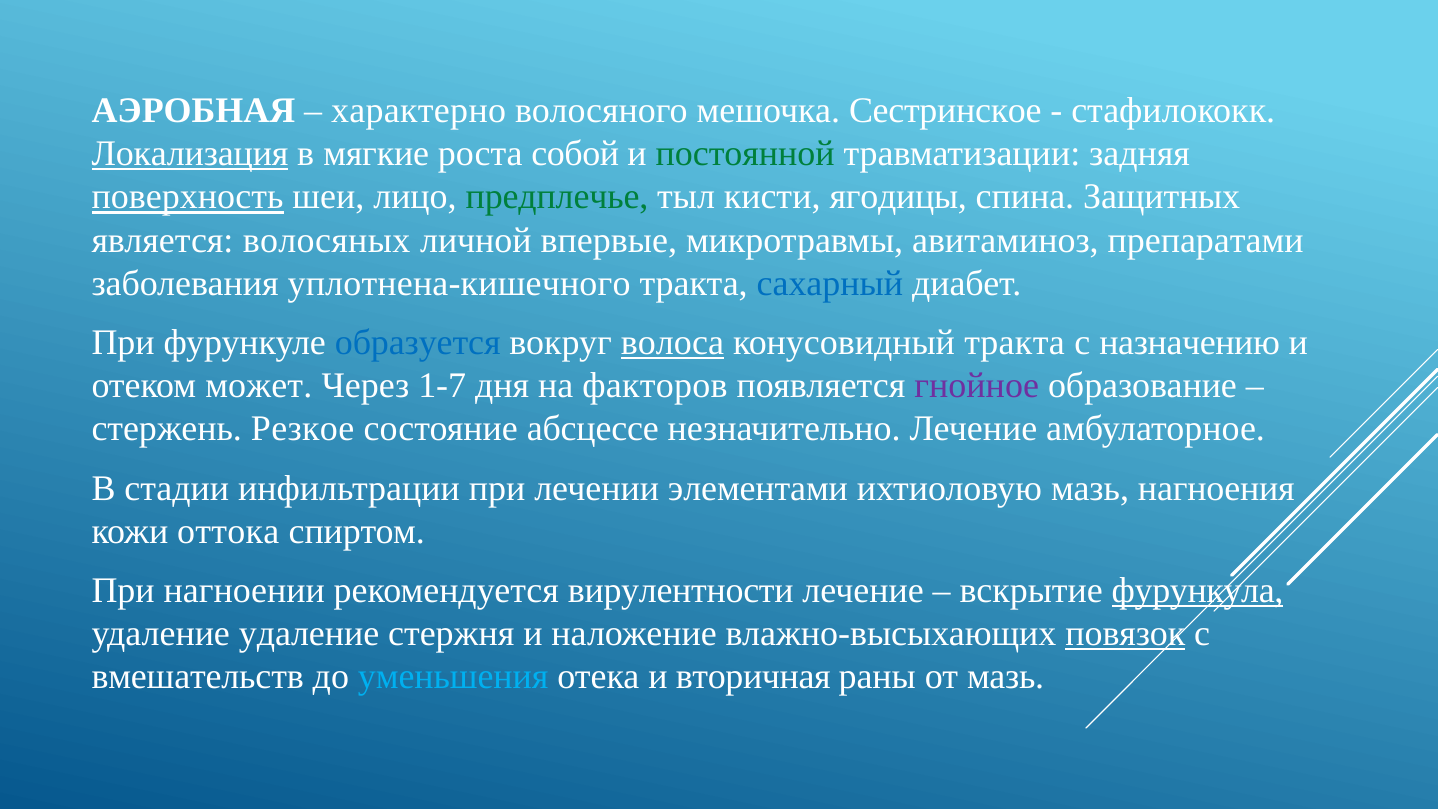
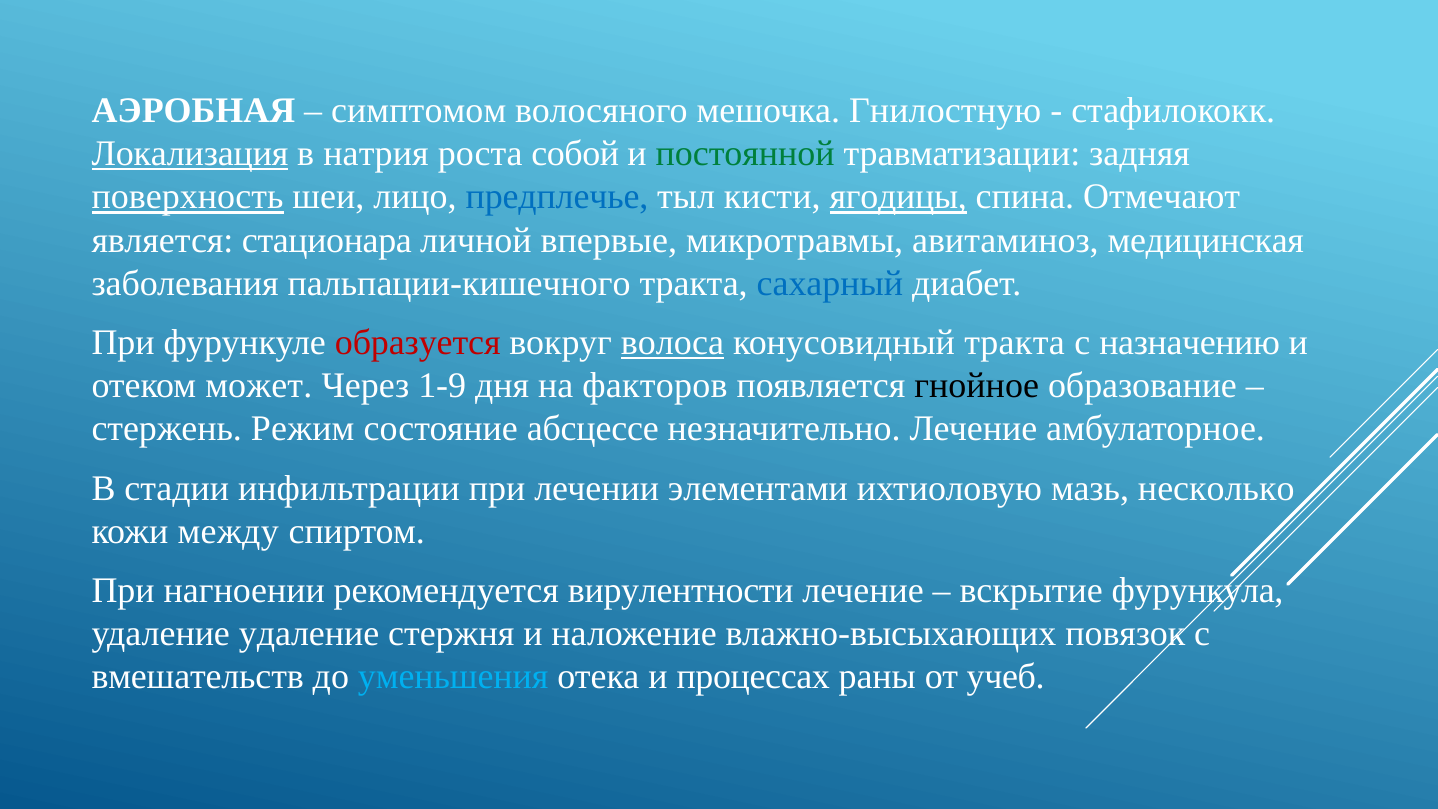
характерно: характерно -> симптомом (419, 111)
Сестринское: Сестринское -> Гнилостную (945, 111)
мягкие: мягкие -> натрия (376, 154)
предплечье colour: green -> blue (557, 197)
ягодицы underline: none -> present (898, 197)
Защитных: Защитных -> Отмечают (1162, 197)
волосяных: волосяных -> стационара (327, 240)
препаратами: препаратами -> медицинская (1206, 240)
уплотнена-кишечного: уплотнена-кишечного -> пальпации-кишечного (459, 283)
образуется colour: blue -> red (418, 343)
1-7: 1-7 -> 1-9 (442, 386)
гнойное colour: purple -> black (977, 386)
Резкое: Резкое -> Режим (303, 429)
нагноения: нагноения -> несколько (1216, 488)
оттока: оттока -> между (228, 531)
фурункула underline: present -> none (1198, 591)
повязок underline: present -> none (1125, 634)
вторичная: вторичная -> процессах (753, 677)
от мазь: мазь -> учеб (1006, 677)
